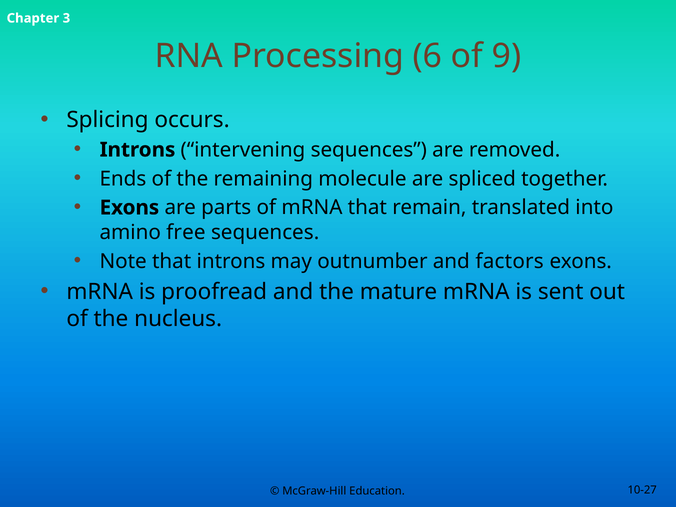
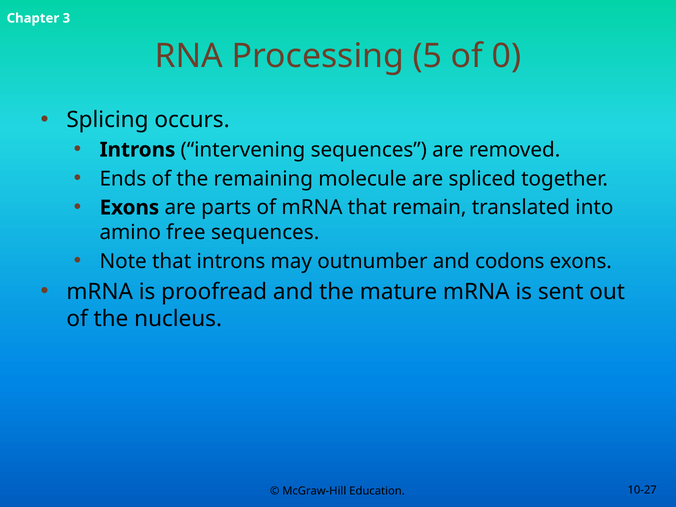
6: 6 -> 5 (427, 56)
9: 9 -> 0 (506, 56)
factors: factors -> codons (510, 261)
